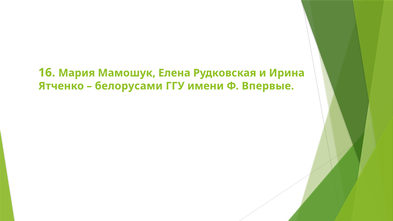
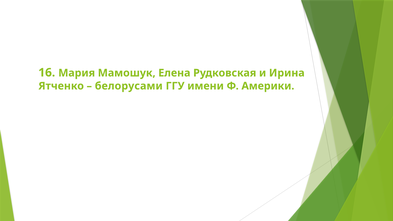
Впервые: Впервые -> Америки (268, 86)
